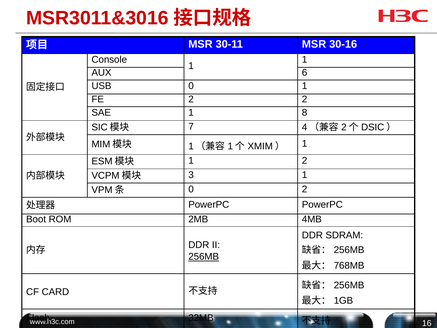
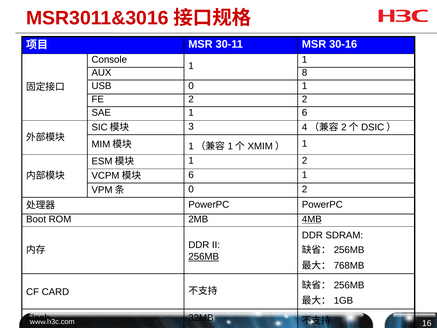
6: 6 -> 8 (305, 73)
1 8: 8 -> 6 (305, 113)
7: 7 -> 3 (191, 127)
3: 3 -> 6 (191, 175)
4MB underline: none -> present (312, 219)
